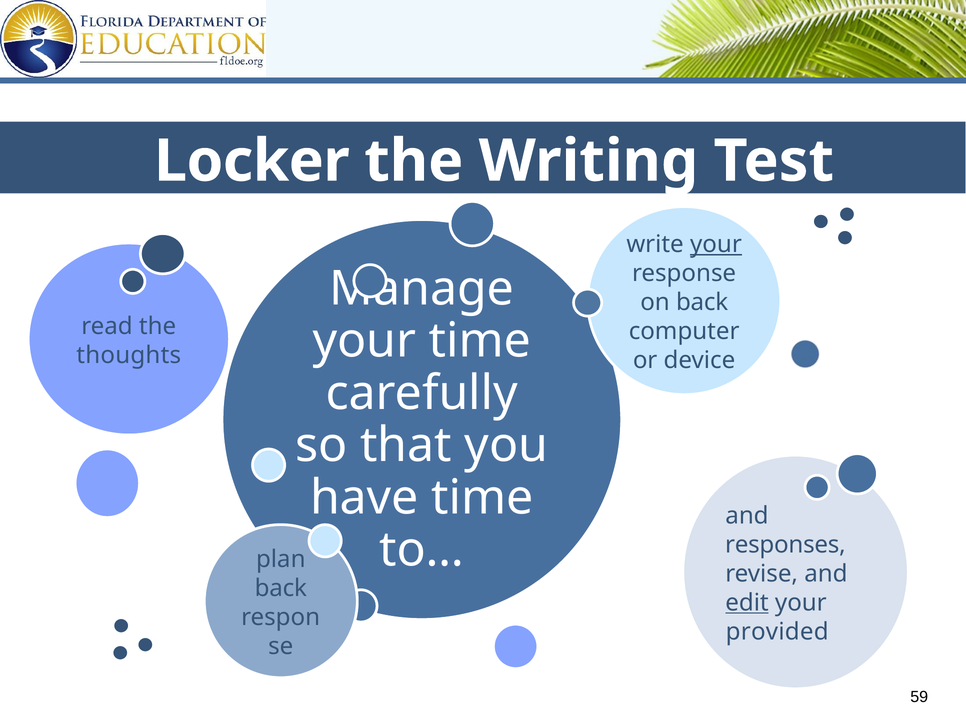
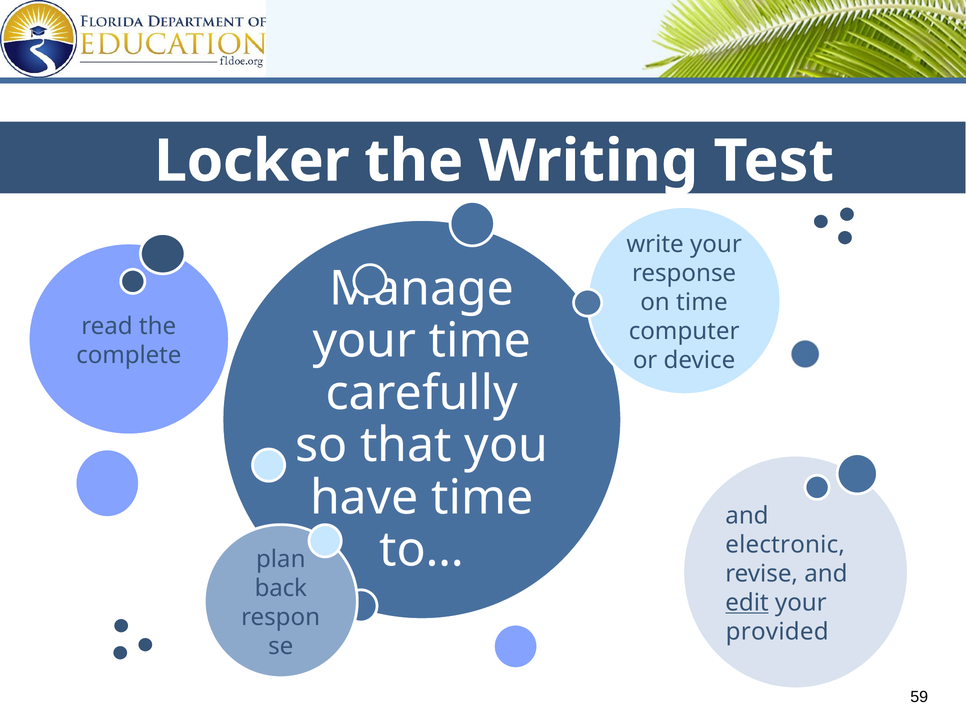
your underline: present -> none (716, 244)
on back: back -> time (702, 302)
thoughts: thoughts -> complete (129, 355)
responses: responses -> electronic (785, 544)
